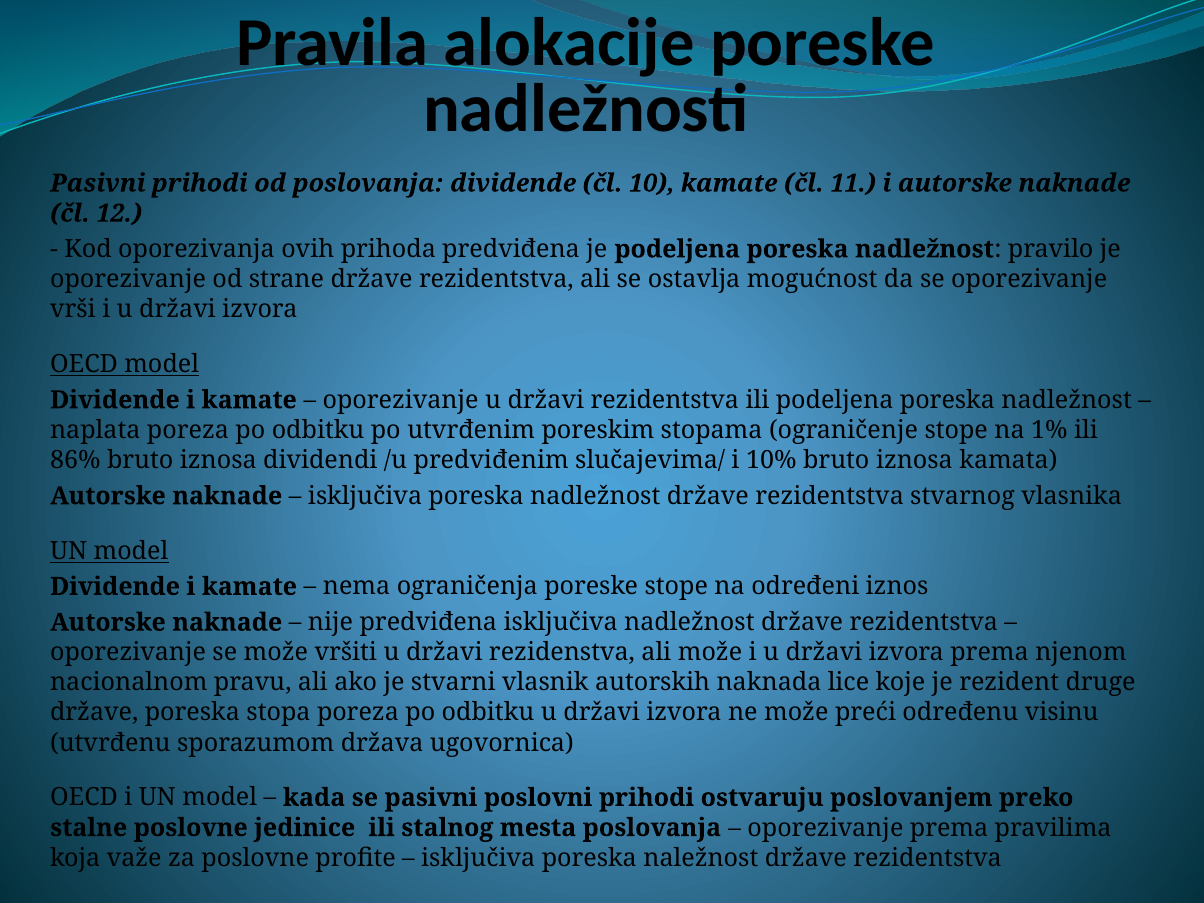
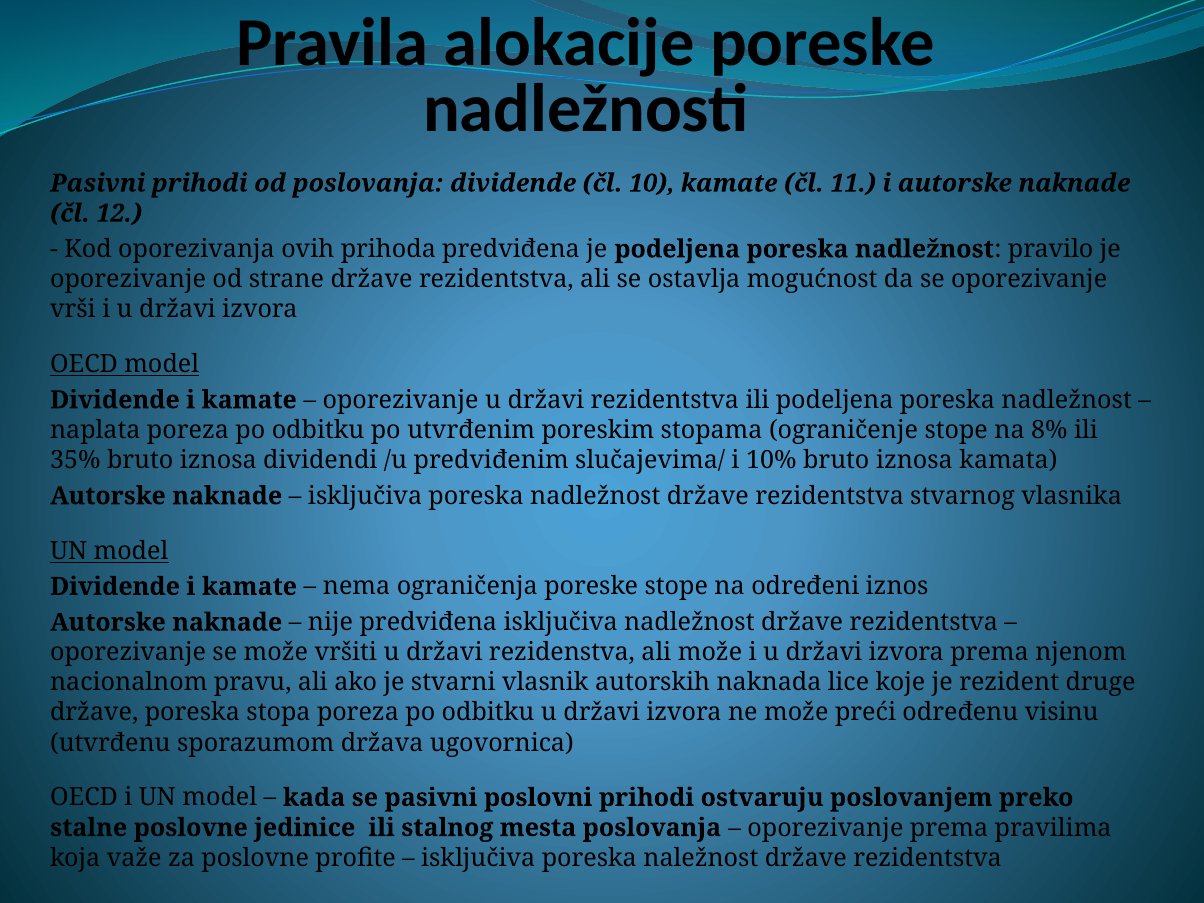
1%: 1% -> 8% (1049, 430)
86%: 86% -> 35% (75, 460)
